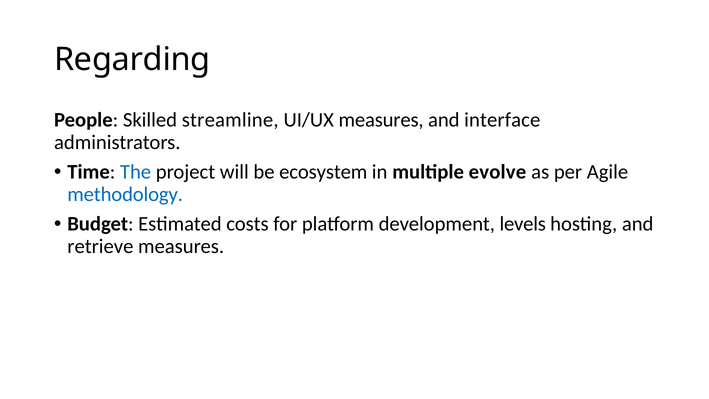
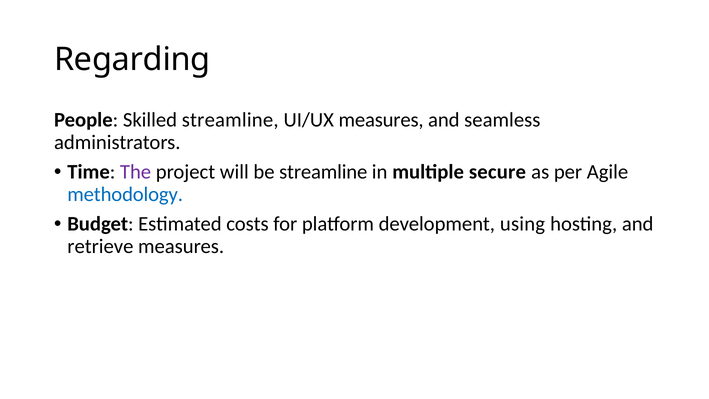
interface: interface -> seamless (502, 120)
The colour: blue -> purple (136, 172)
be ecosystem: ecosystem -> streamline (323, 172)
evolve: evolve -> secure (497, 172)
levels: levels -> using (523, 224)
